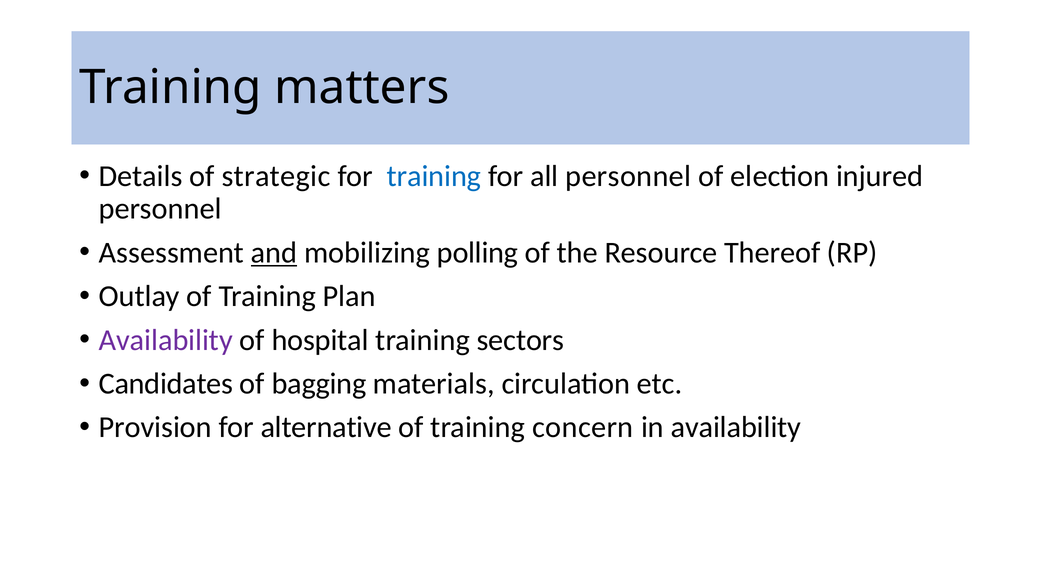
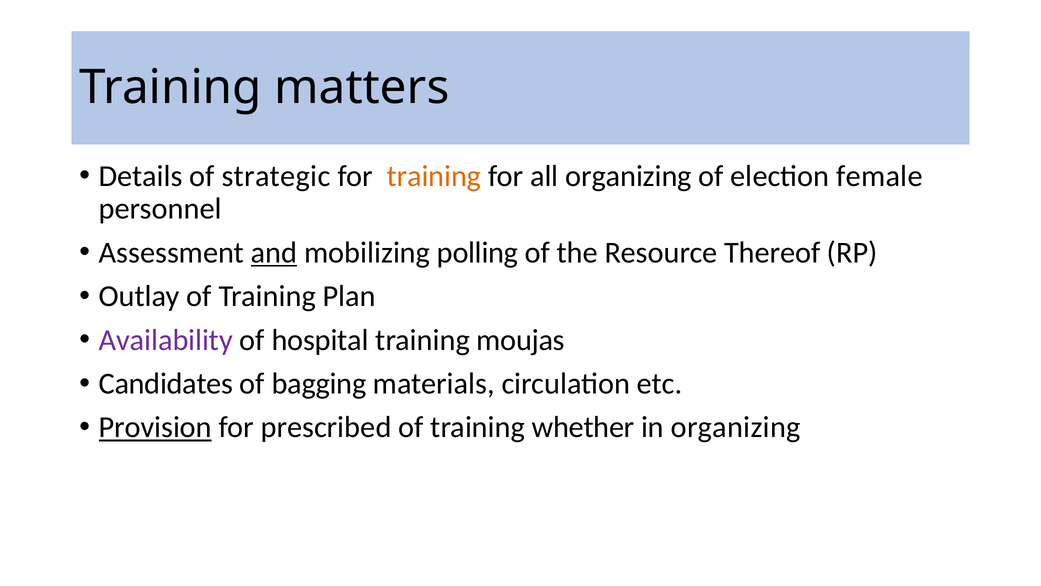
training colour: blue -> orange (434, 176)
all personnel: personnel -> organizing (628, 176)
injured: injured -> female (879, 176)
sectors: sectors -> moujas (521, 340)
Provision underline: none -> present (155, 427)
alternative: alternative -> prescribed (326, 427)
concern: concern -> whether (583, 427)
in availability: availability -> organizing (736, 427)
